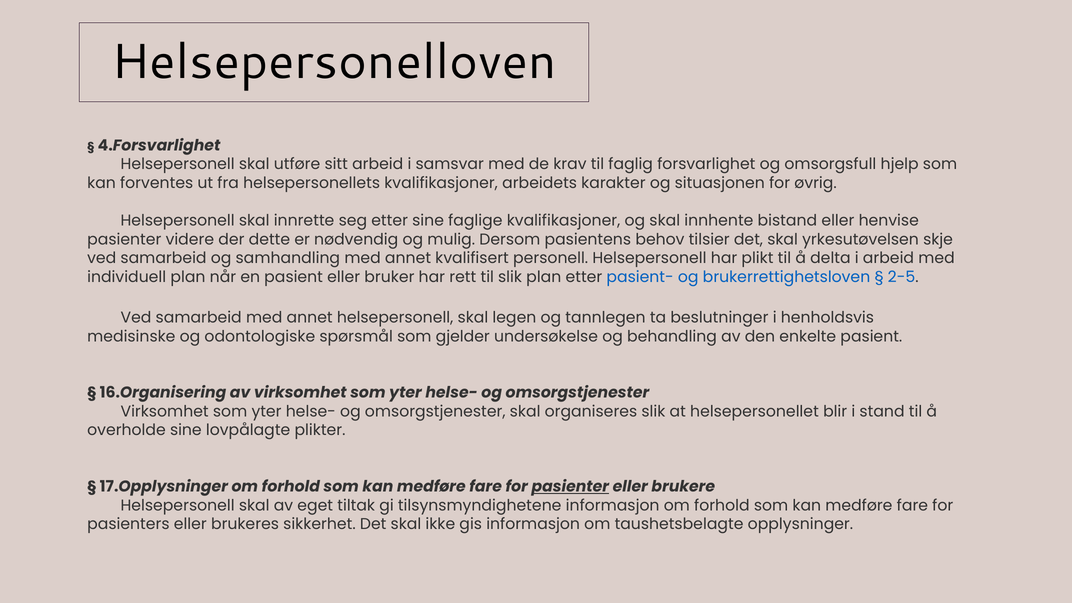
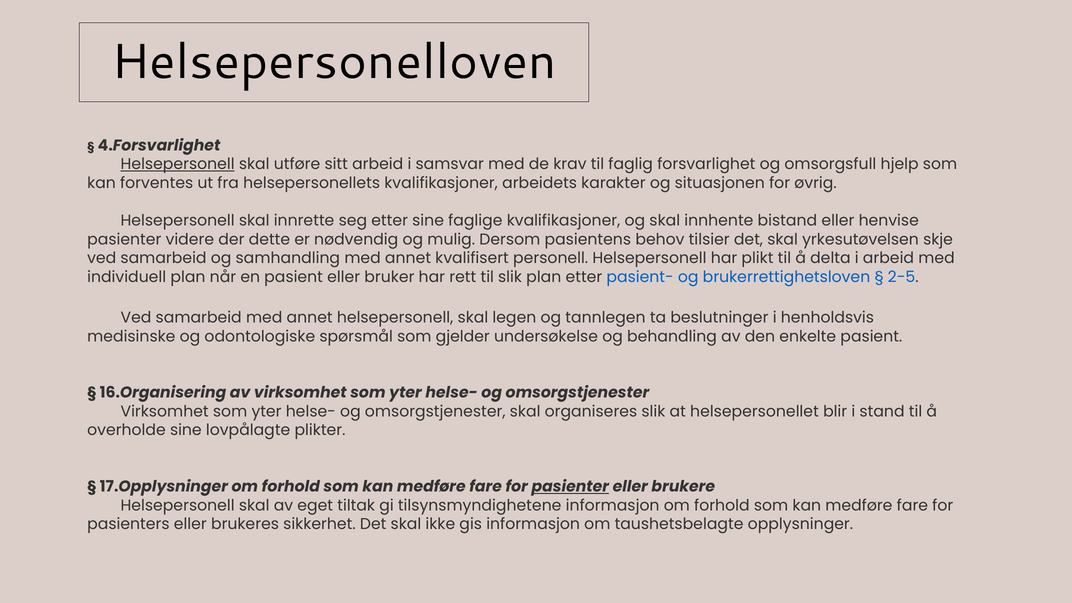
Helsepersonell underline: none -> present (178, 164)
